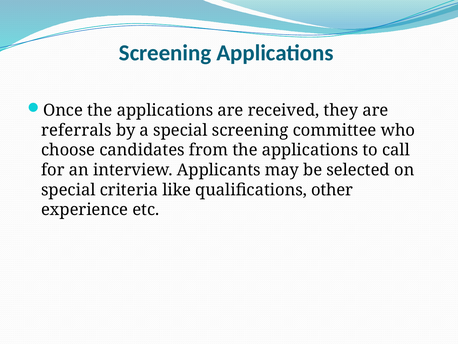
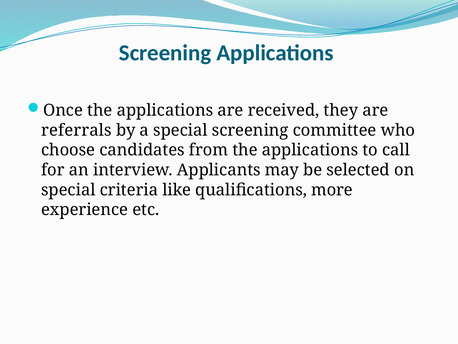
other: other -> more (332, 190)
